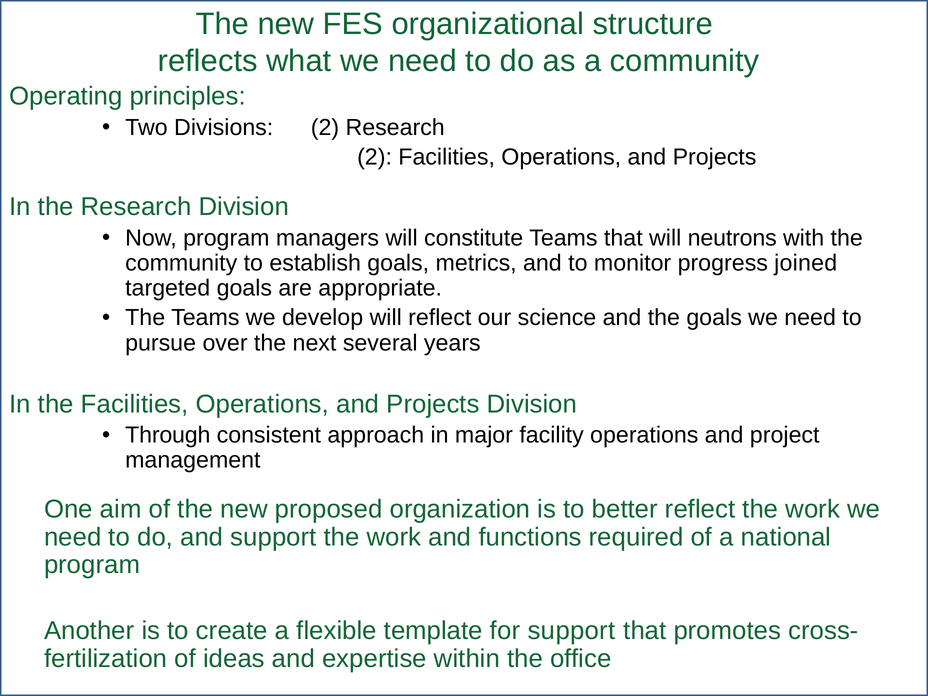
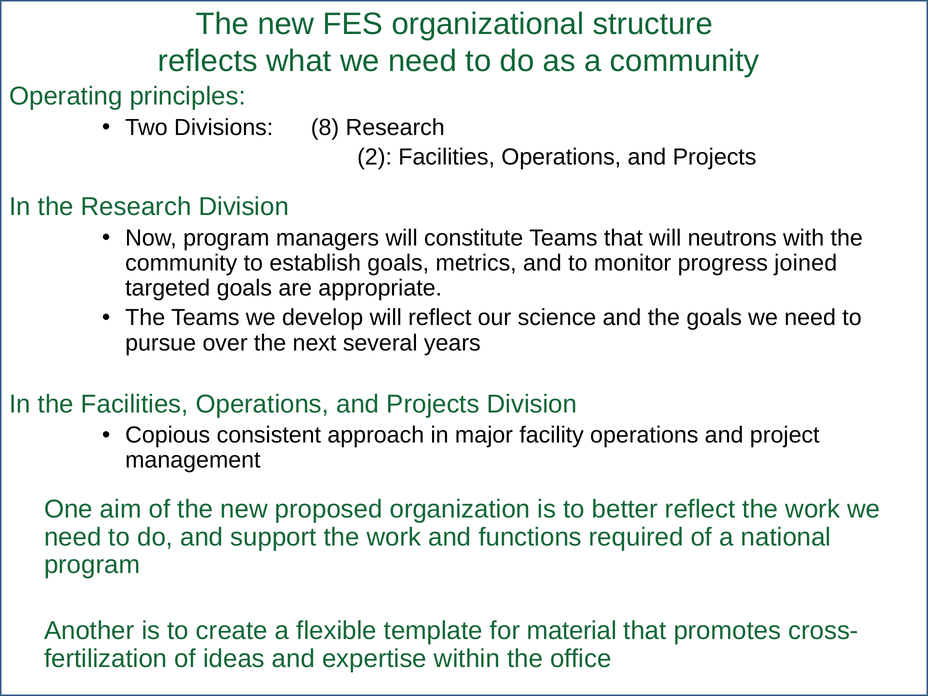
Divisions 2: 2 -> 8 (325, 127)
Through: Through -> Copious (168, 435)
for support: support -> material (572, 631)
